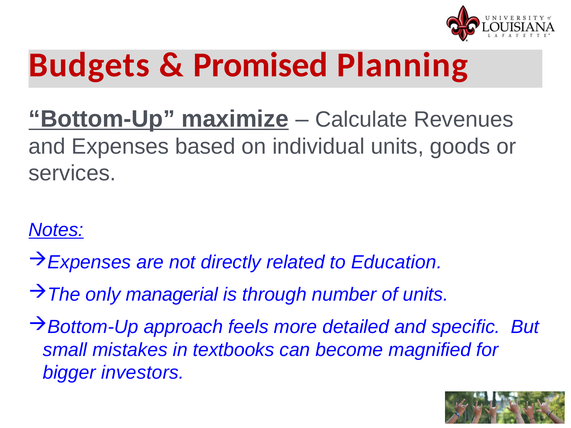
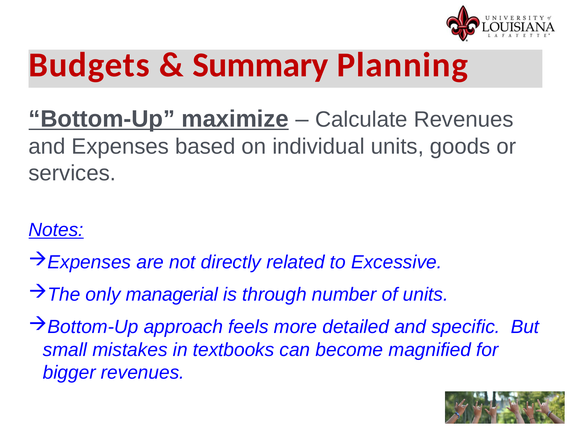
Promised: Promised -> Summary (260, 65)
Education: Education -> Excessive (397, 262)
bigger investors: investors -> revenues (143, 373)
